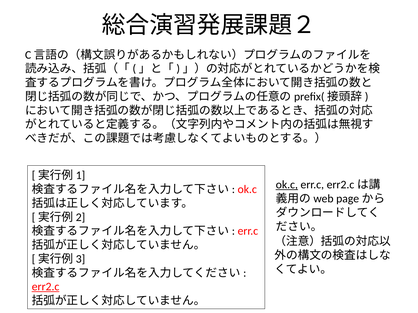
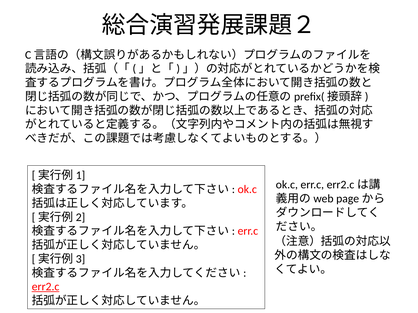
ok.c underline: present -> none (287, 185)
